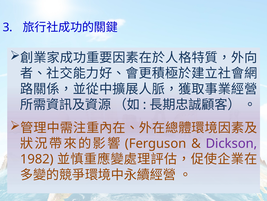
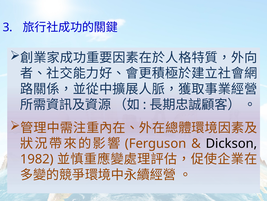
Dickson colour: purple -> black (231, 143)
